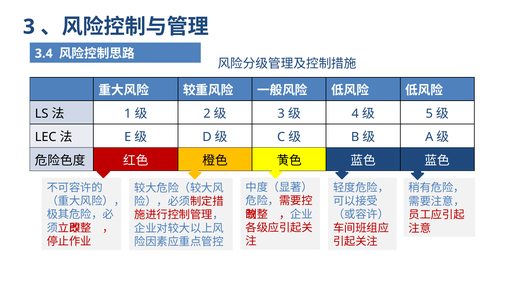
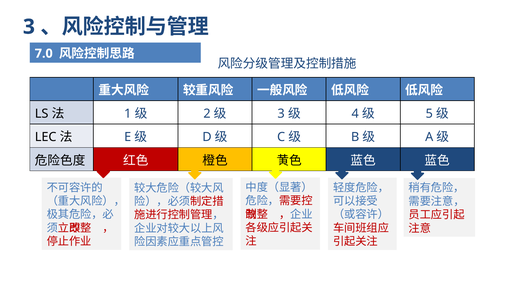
3.4: 3.4 -> 7.0 (44, 54)
